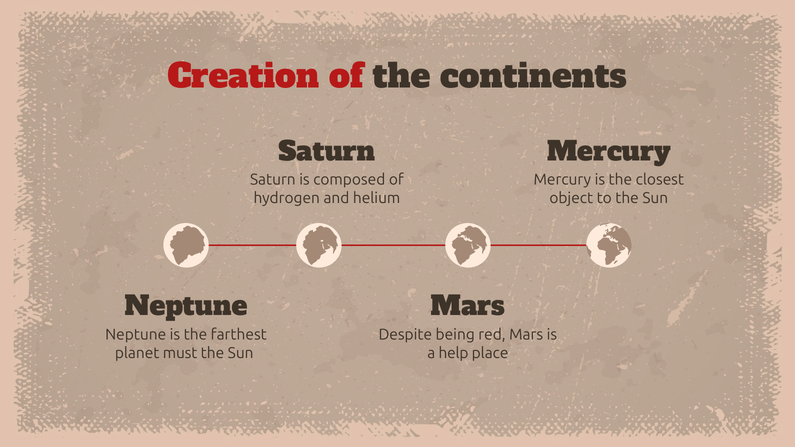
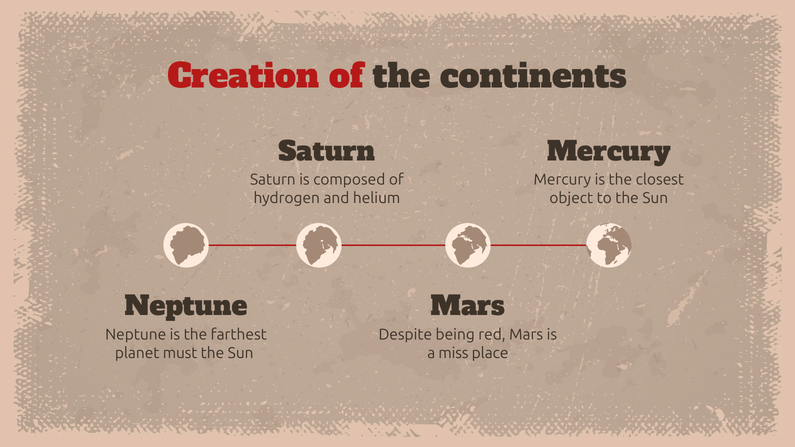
help: help -> miss (454, 353)
